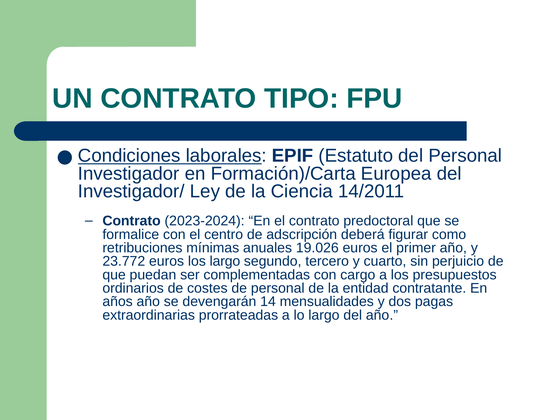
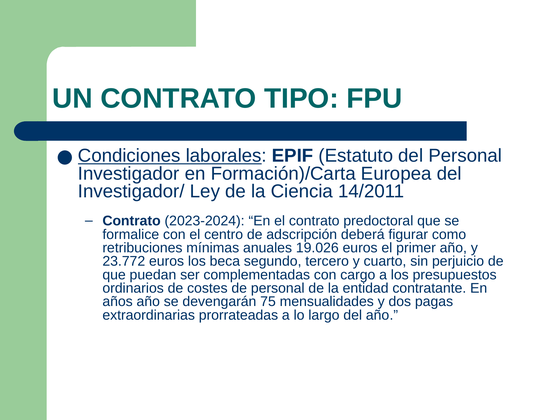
los largo: largo -> beca (225, 261)
14: 14 -> 75 (268, 302)
